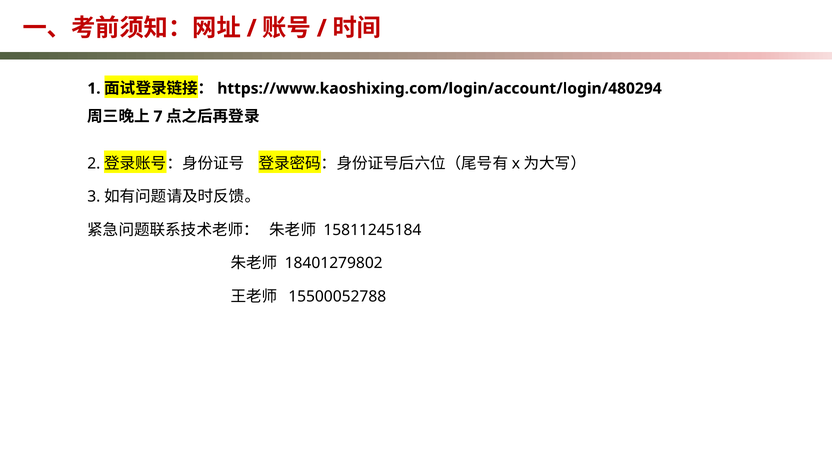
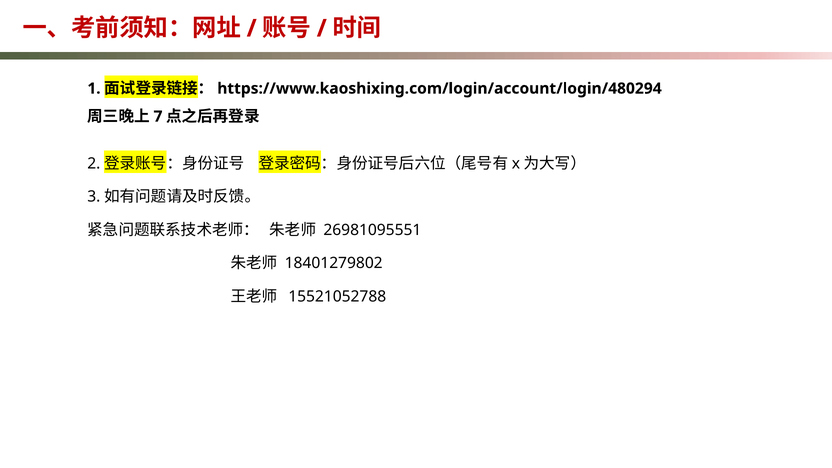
15811245184: 15811245184 -> 26981095551 (372, 230)
15500052788: 15500052788 -> 15521052788 (337, 297)
